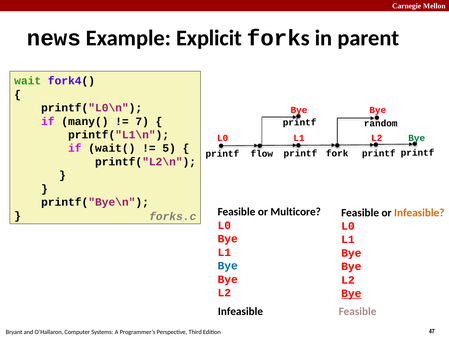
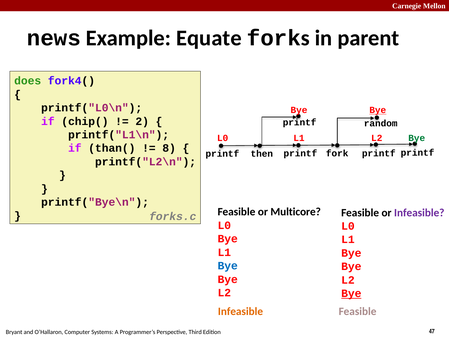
Explicit: Explicit -> Equate (209, 38)
wait: wait -> does (28, 81)
Bye underline: none -> present (378, 110)
many(: many( -> chip( (85, 121)
7: 7 -> 2 (142, 121)
wait(: wait( -> than( (112, 148)
5: 5 -> 8 (169, 148)
flow: flow -> then (262, 154)
Infeasible colour: orange -> purple (419, 213)
Infeasible colour: black -> orange (240, 311)
